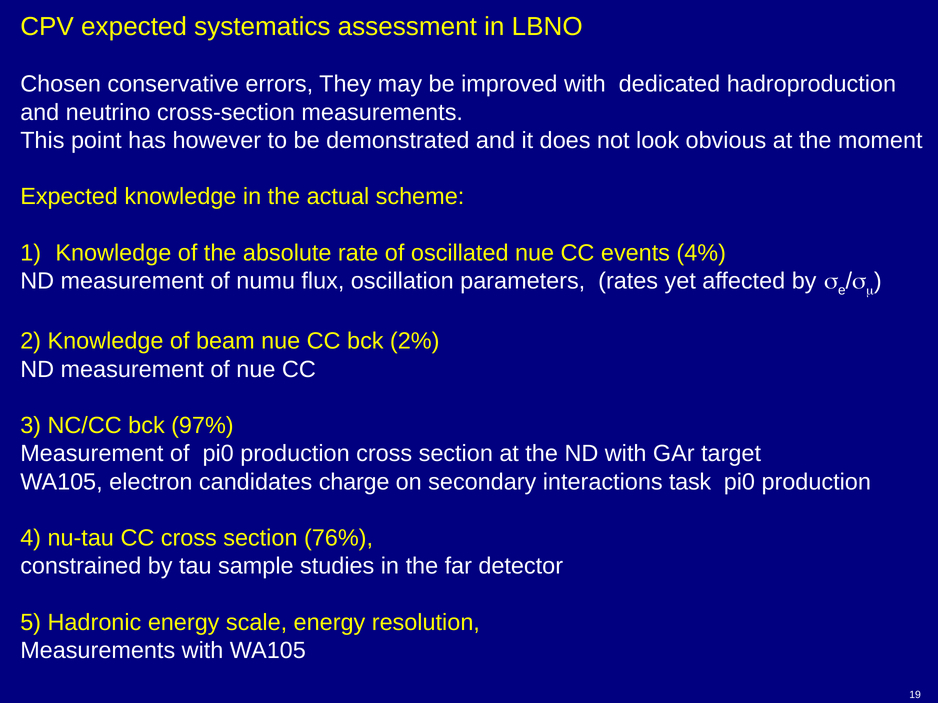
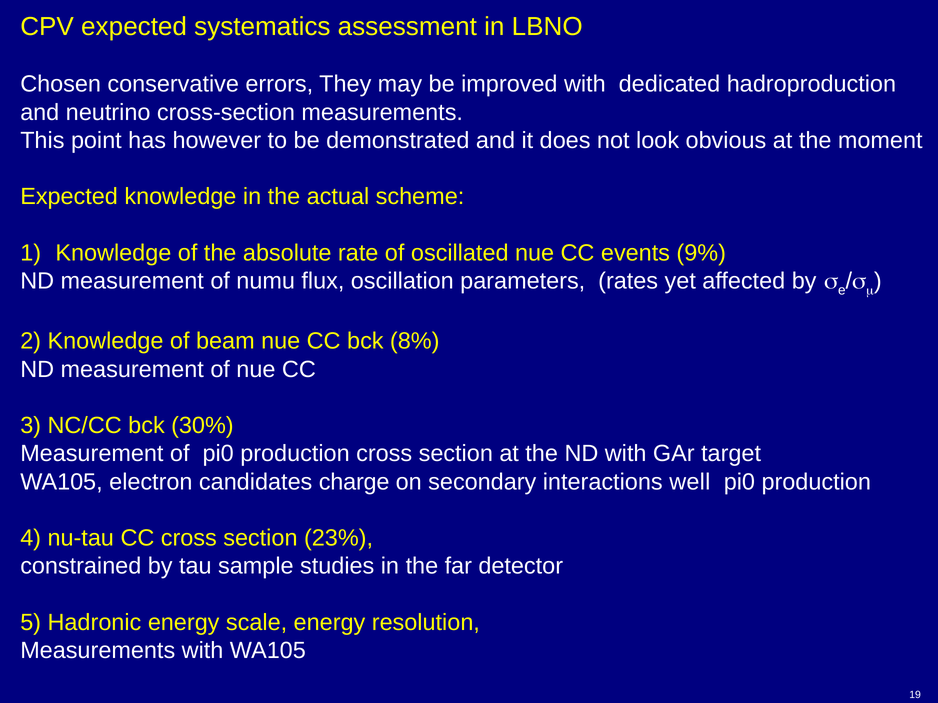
4%: 4% -> 9% (701, 253)
2%: 2% -> 8% (415, 341)
97%: 97% -> 30% (202, 426)
task: task -> well (690, 482)
76%: 76% -> 23% (339, 538)
